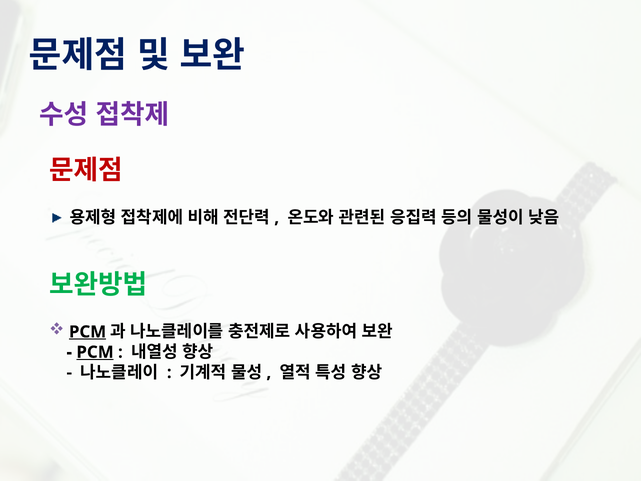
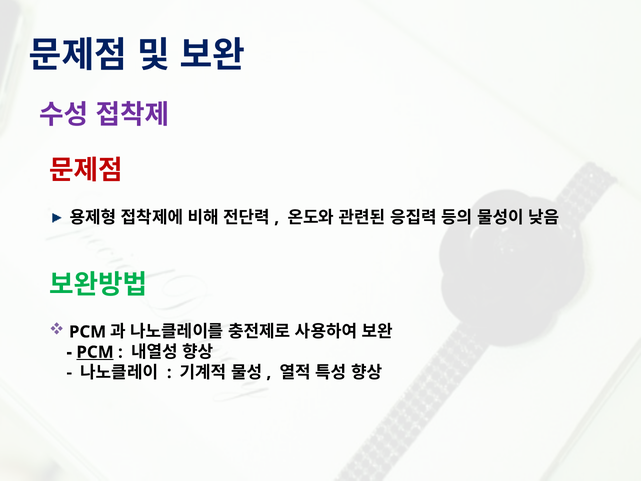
PCM underline: present -> none (88, 332)
